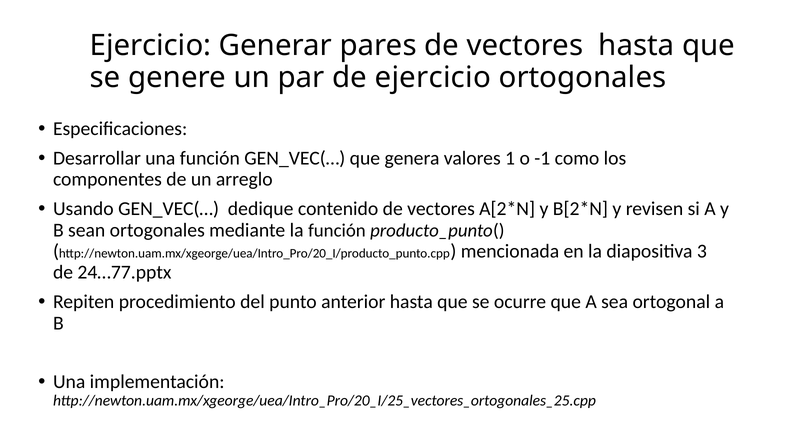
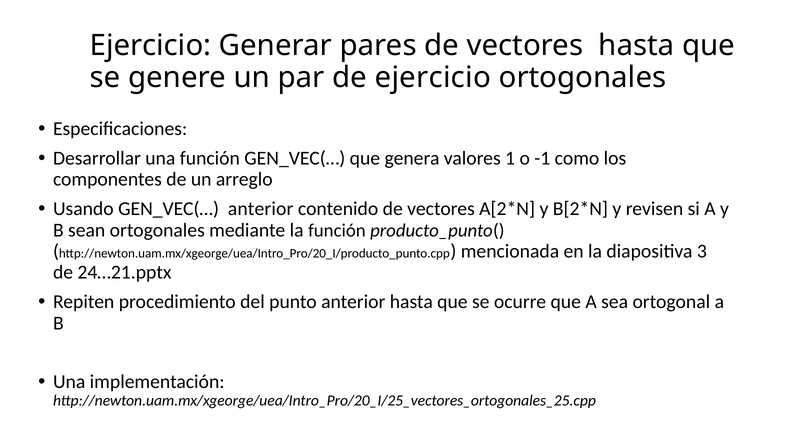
GEN_VEC(… dedique: dedique -> anterior (261, 209)
24…77.pptx: 24…77.pptx -> 24…21.pptx (124, 273)
